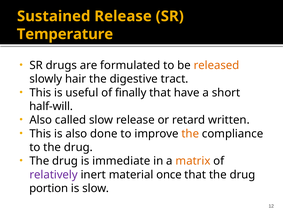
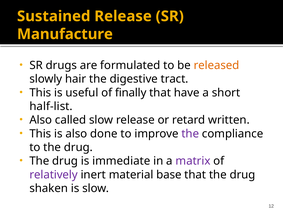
Temperature: Temperature -> Manufacture (65, 34)
half-will: half-will -> half-list (51, 106)
the colour: orange -> purple (190, 134)
matrix colour: orange -> purple (193, 161)
once: once -> base (169, 175)
portion: portion -> shaken (49, 189)
